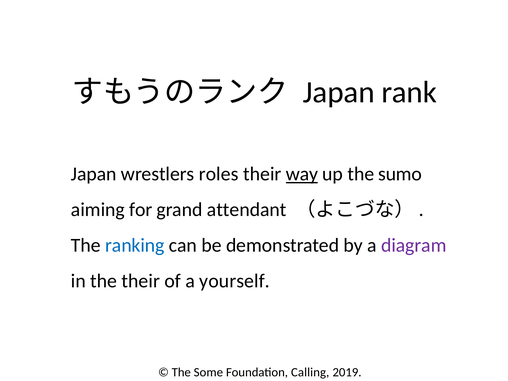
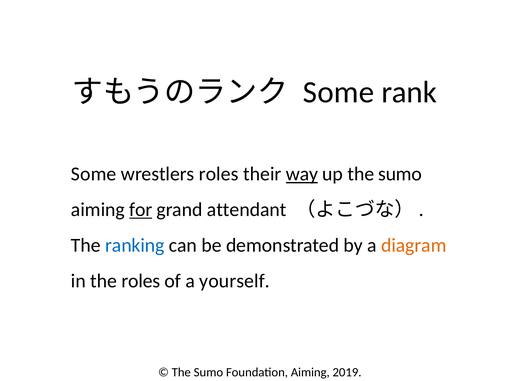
Japan: Japan -> Some (339, 92)
Japan: Japan -> Some (94, 174)
for underline: none -> present (141, 210)
diagram colour: purple -> orange (414, 245)
the their: their -> roles (141, 281)
Some: Some -> Sumo (208, 372)
Foundation Calling: Calling -> Aiming (310, 372)
